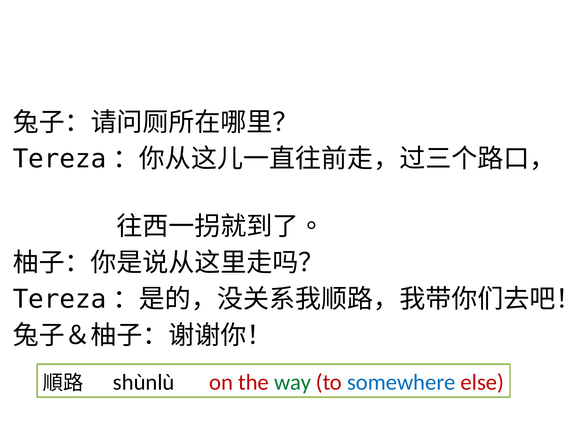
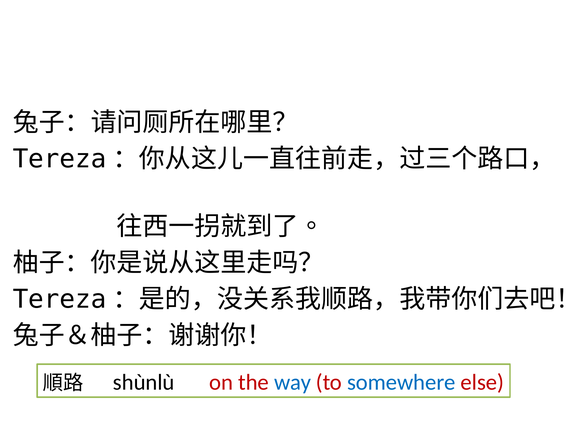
way colour: green -> blue (292, 382)
